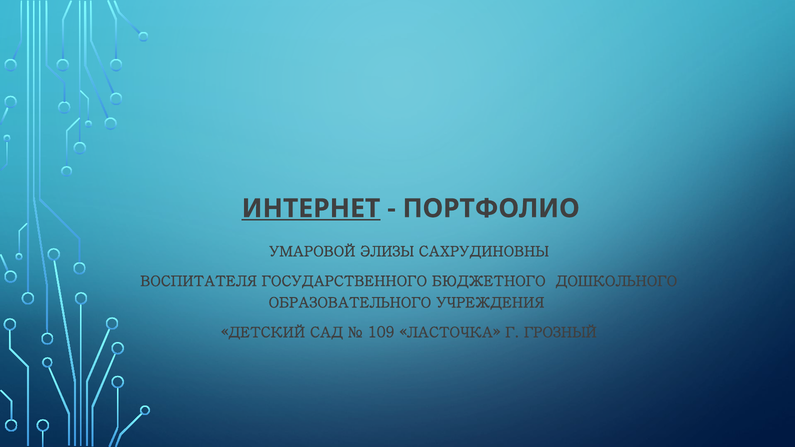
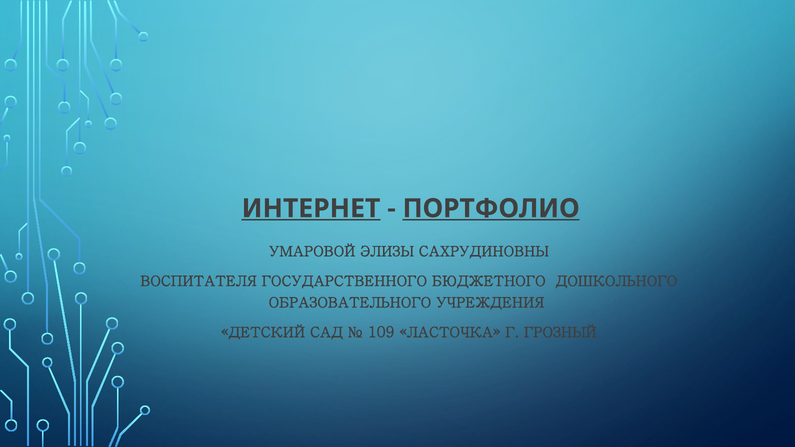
ПОРТФОЛИО underline: none -> present (491, 209)
